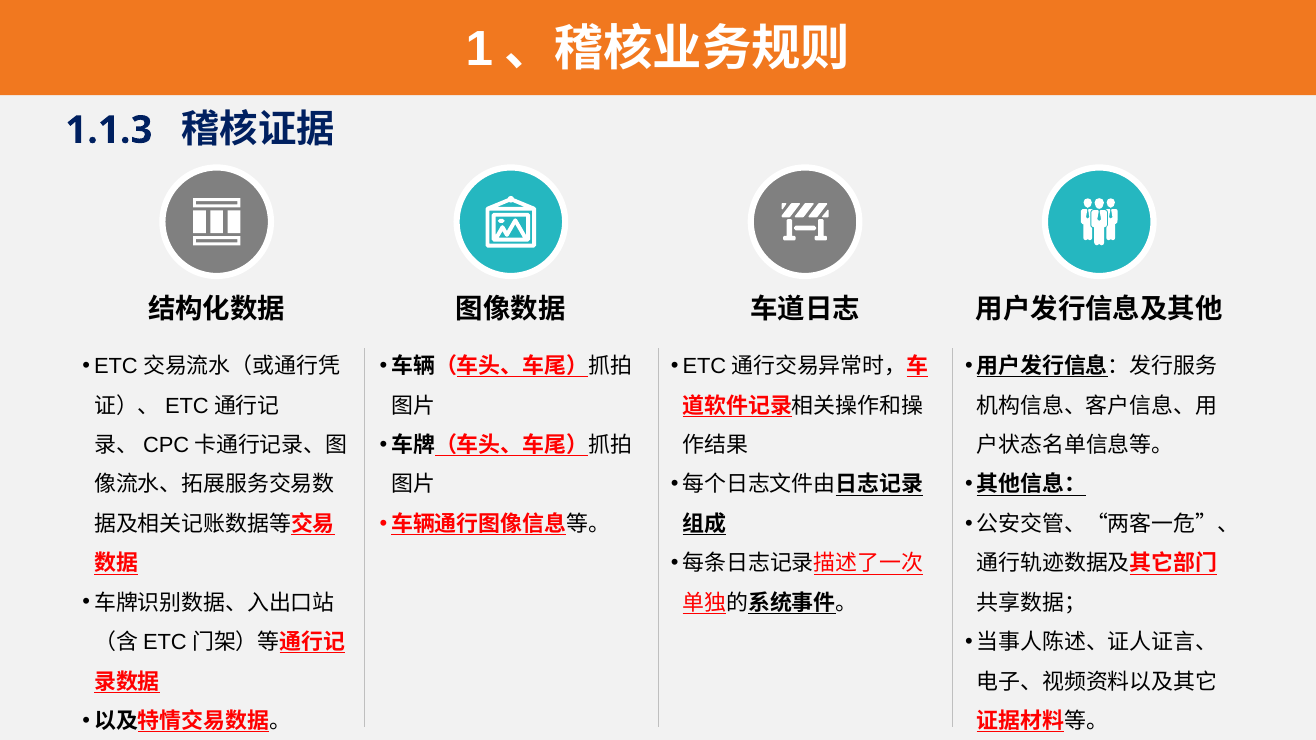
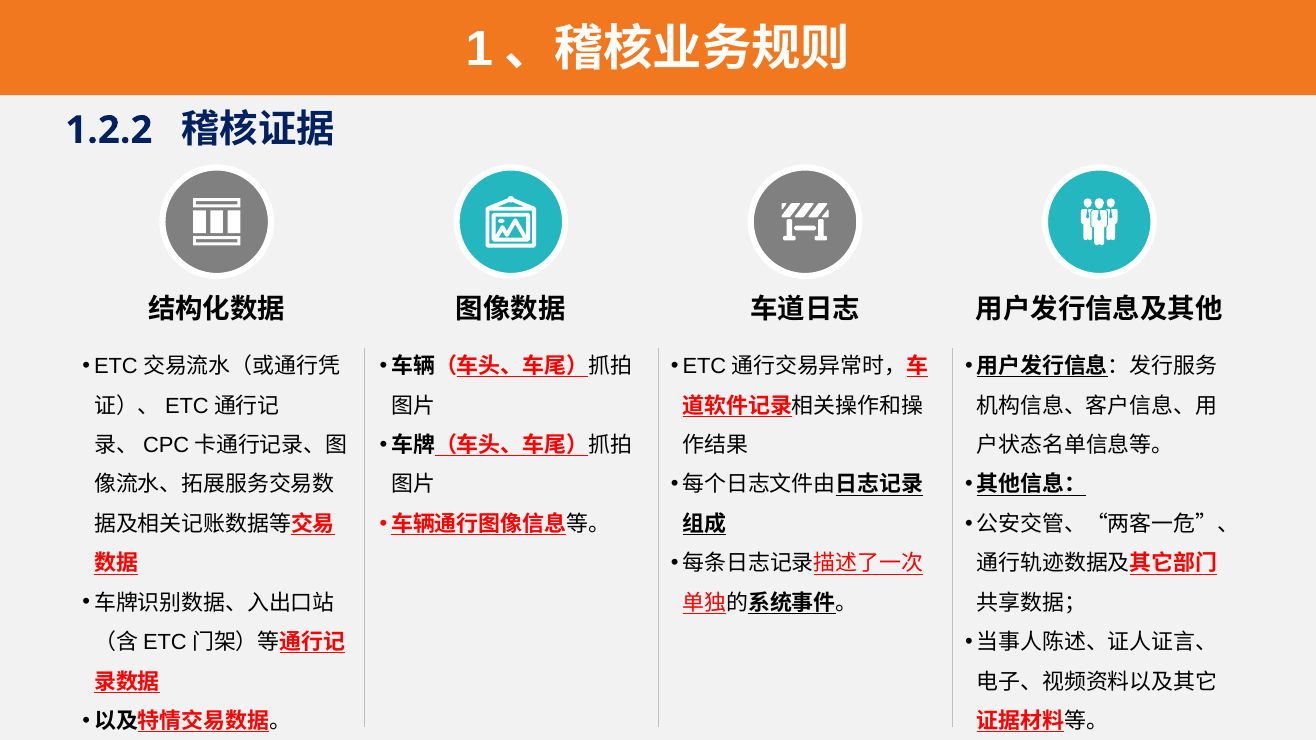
1.1.3: 1.1.3 -> 1.2.2 (109, 130)
